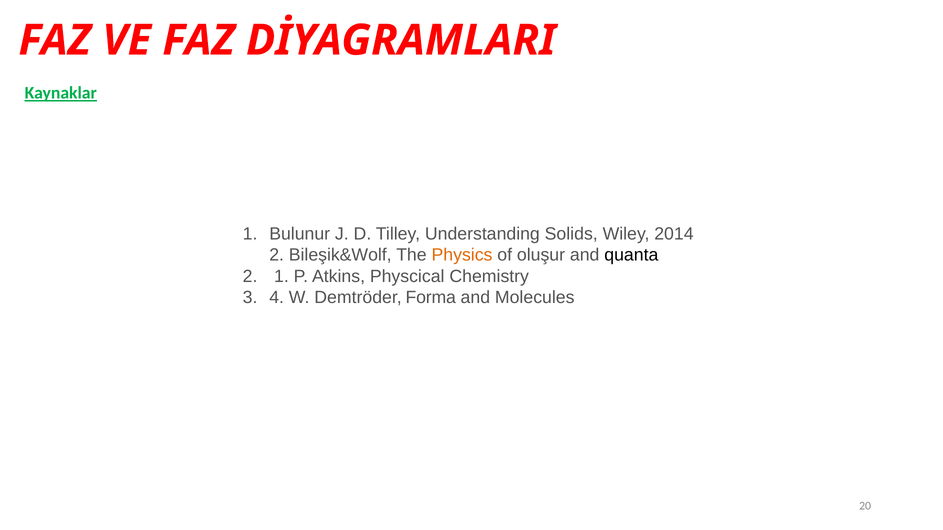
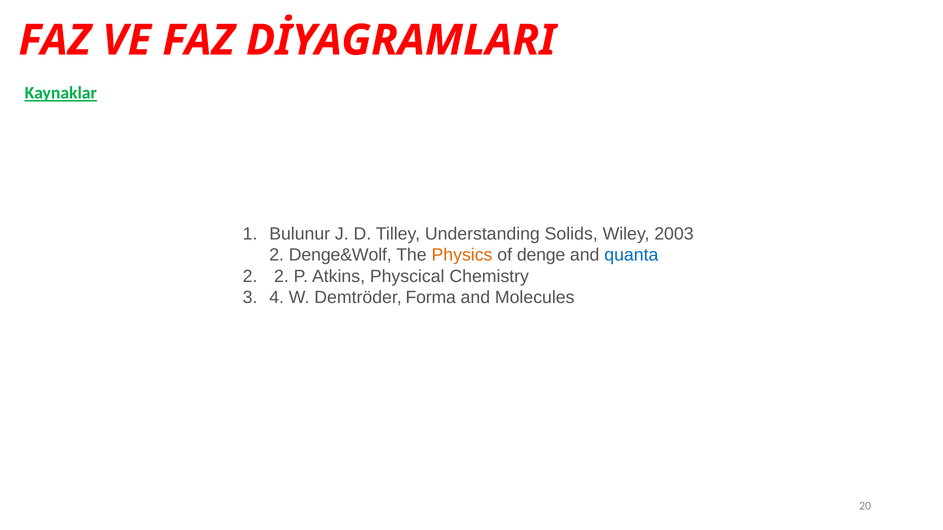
2014: 2014 -> 2003 (674, 234)
Bileşik&Wolf: Bileşik&Wolf -> Denge&Wolf (340, 255)
oluşur: oluşur -> denge (541, 255)
quanta colour: black -> blue (631, 255)
2 1: 1 -> 2 (281, 277)
